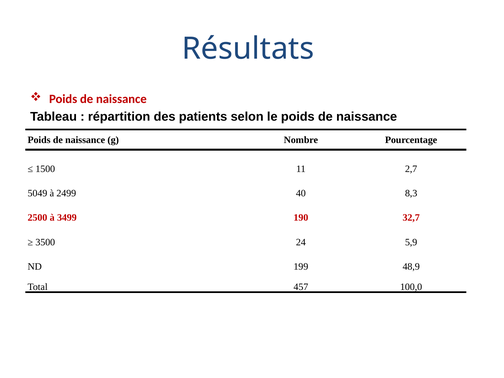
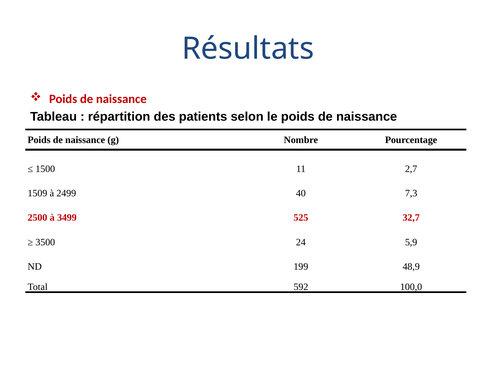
5049: 5049 -> 1509 (37, 193)
8,3: 8,3 -> 7,3 (411, 193)
190: 190 -> 525 (301, 218)
457: 457 -> 592 (301, 287)
